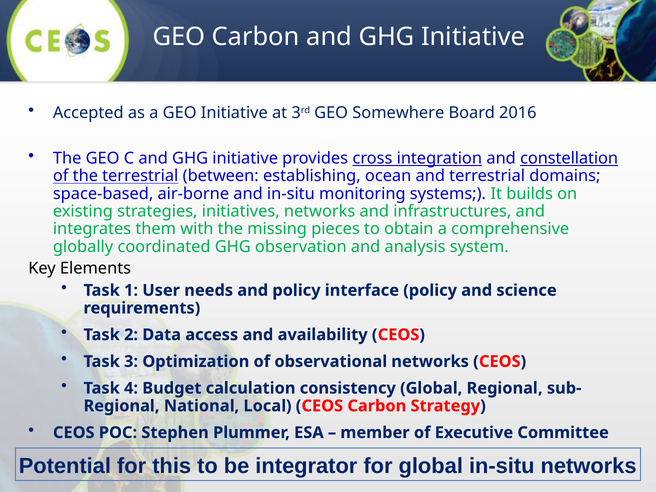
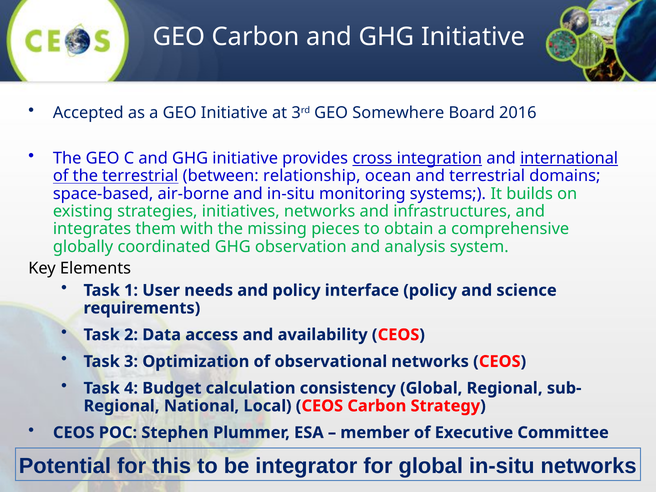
constellation: constellation -> international (569, 158)
establishing: establishing -> relationship (312, 176)
